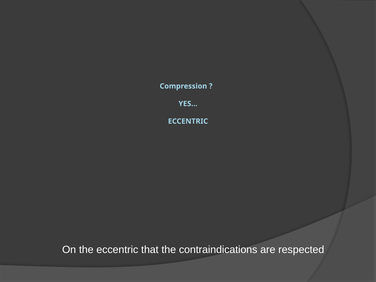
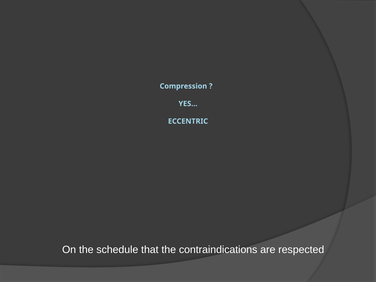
the eccentric: eccentric -> schedule (117, 250)
